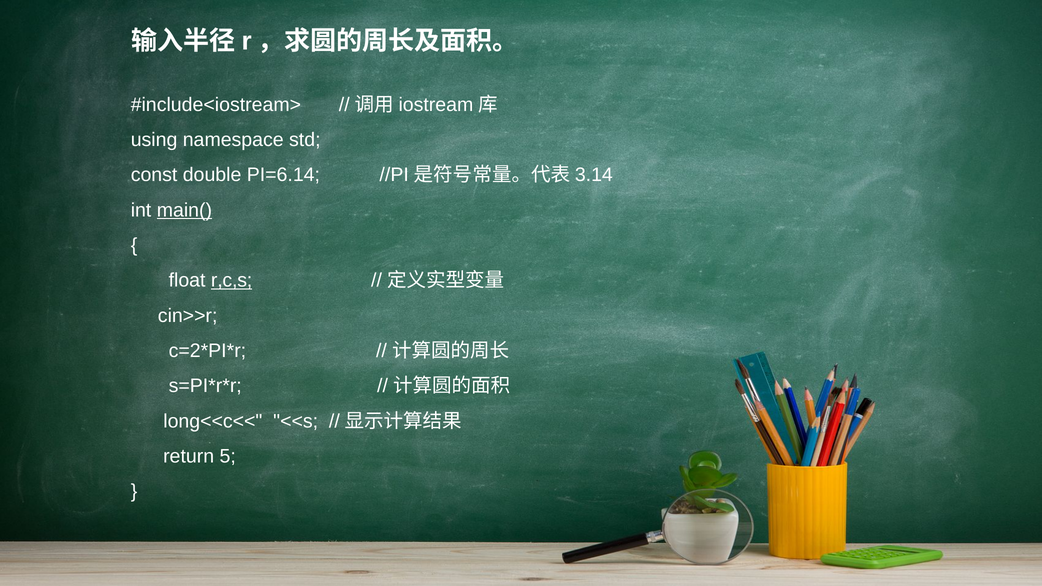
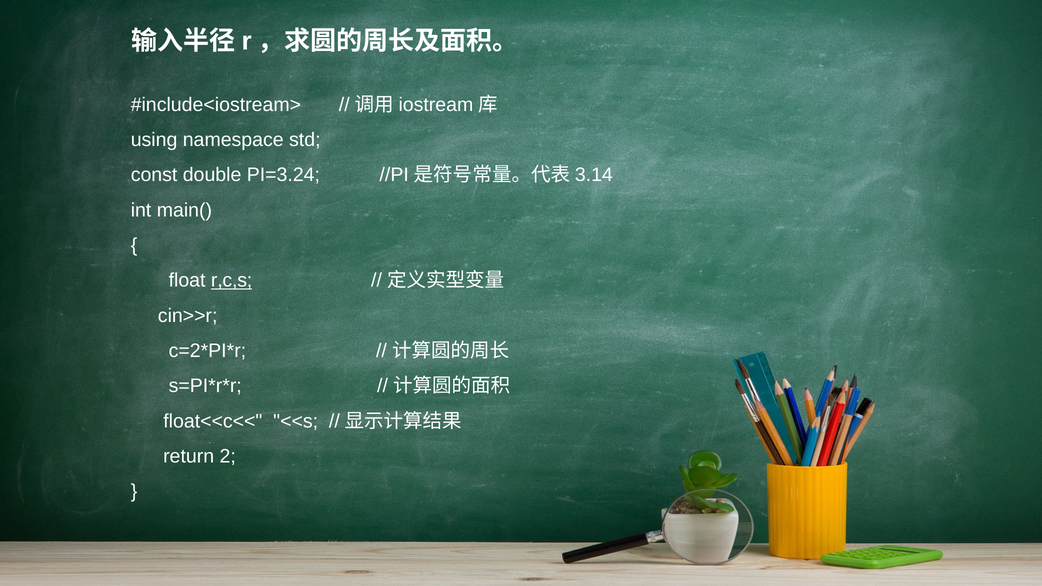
PI=6.14: PI=6.14 -> PI=3.24 (283, 175)
main( underline: present -> none (184, 210)
long<<c<<: long<<c<< -> float<<c<< (213, 421)
5: 5 -> 2 (228, 456)
